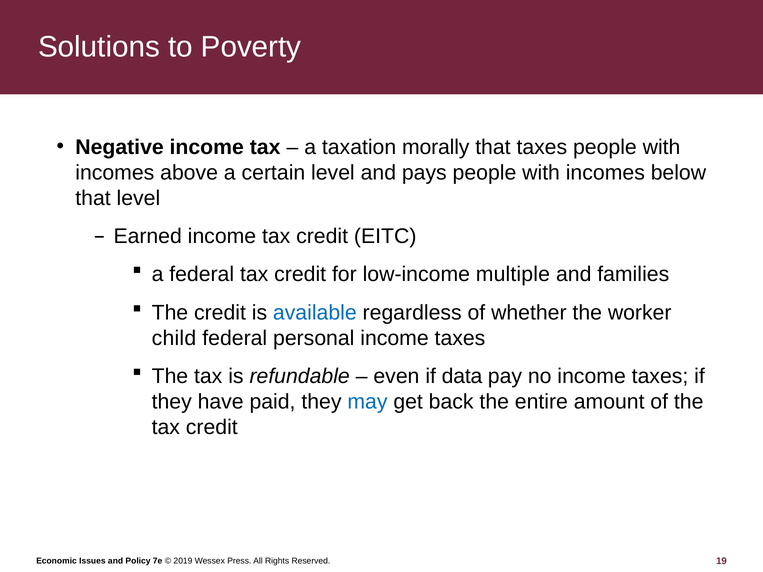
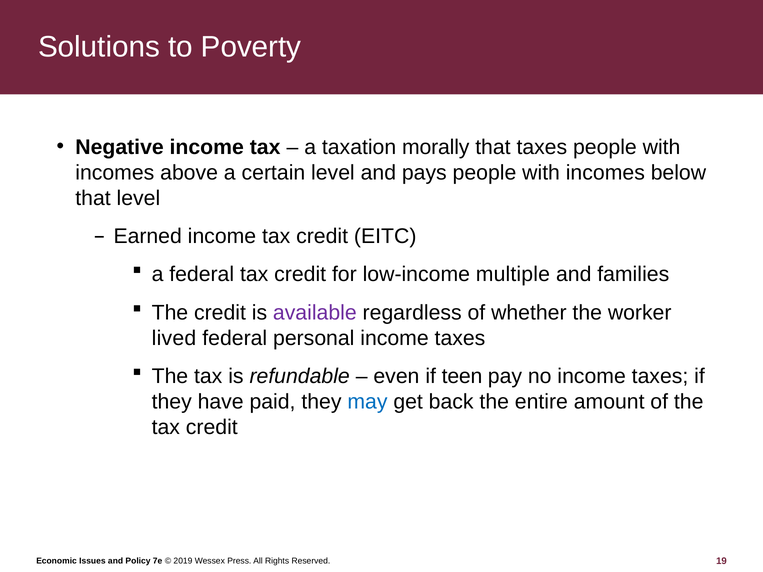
available colour: blue -> purple (315, 313)
child: child -> lived (174, 338)
data: data -> teen (462, 376)
